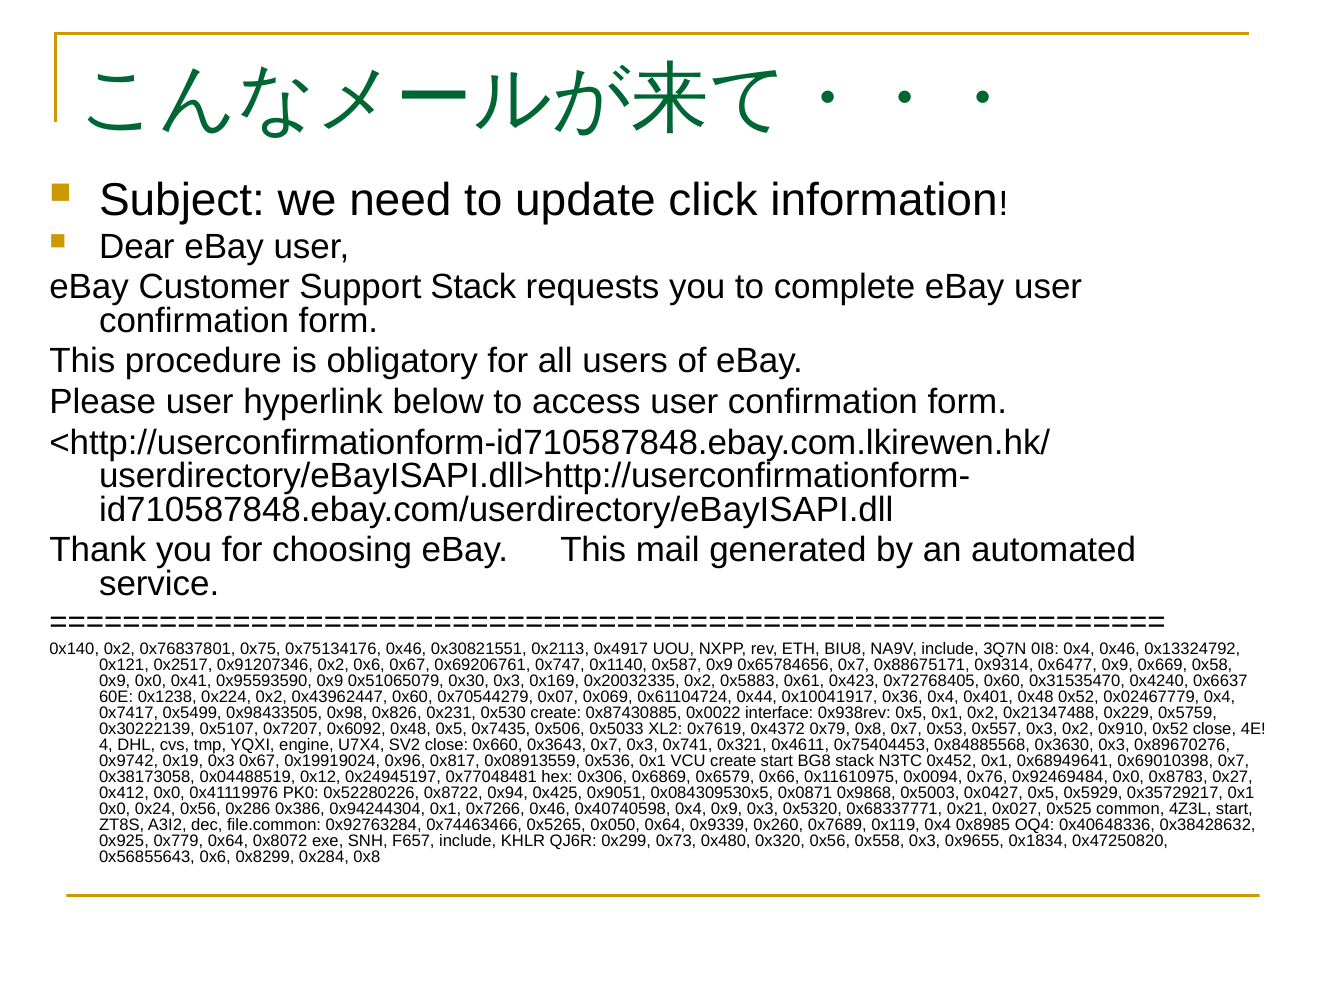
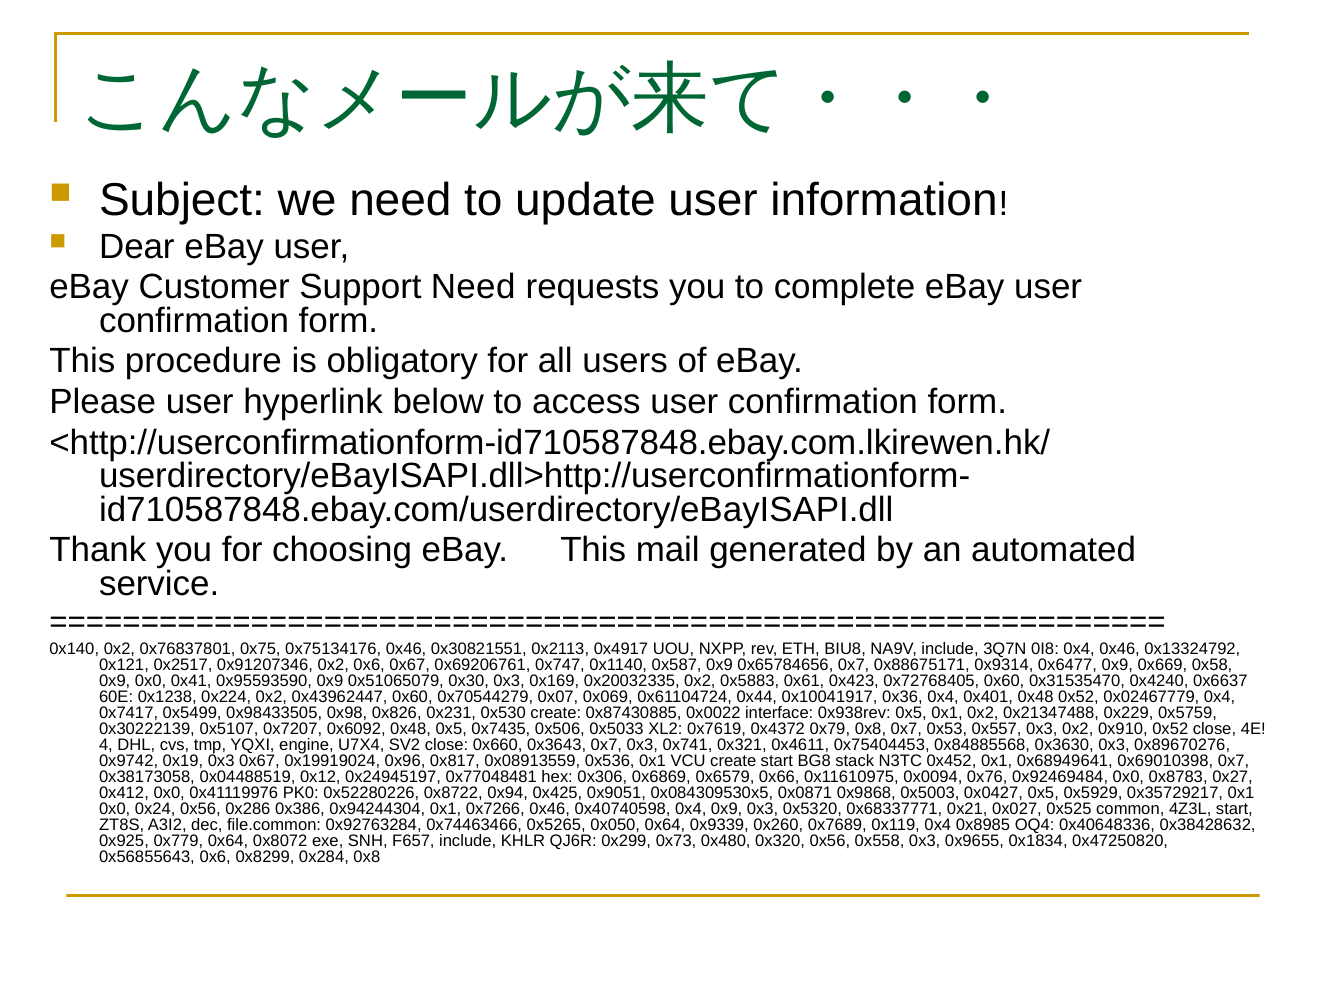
update click: click -> user (713, 200)
Support Stack: Stack -> Need (473, 287)
